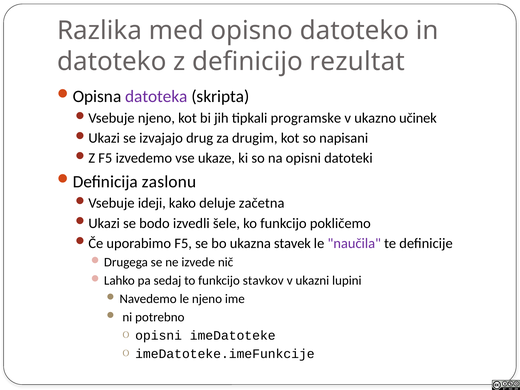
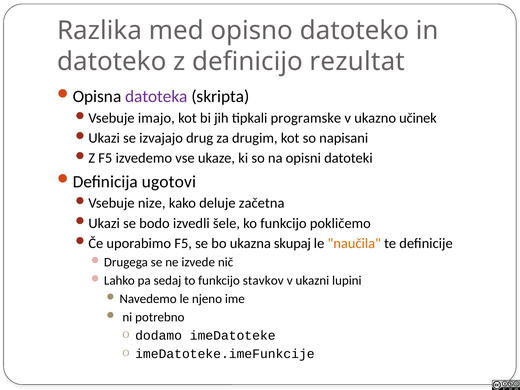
njeno: njeno -> imajo (156, 118)
zaslonu: zaslonu -> ugotovi (169, 182)
ideji: ideji -> nize (152, 203)
stavek: stavek -> skupaj (292, 243)
naučila colour: purple -> orange (354, 243)
opisni: opisni -> dodamo (159, 336)
